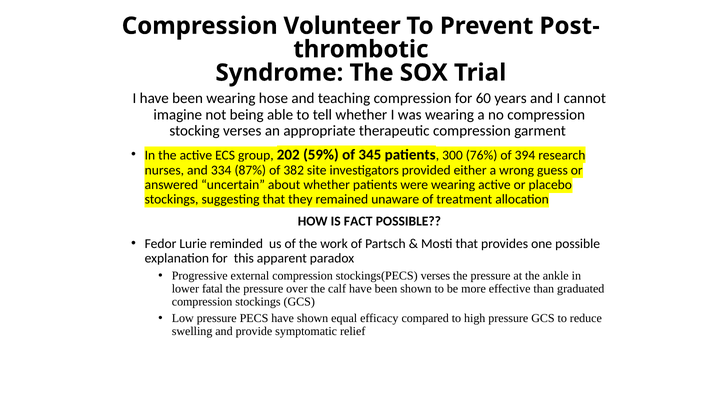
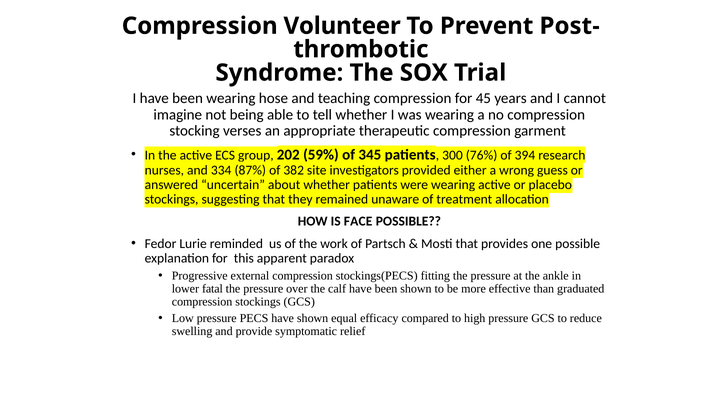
60: 60 -> 45 (483, 98)
FACT: FACT -> FACE (358, 221)
stockings(PECS verses: verses -> fitting (435, 276)
